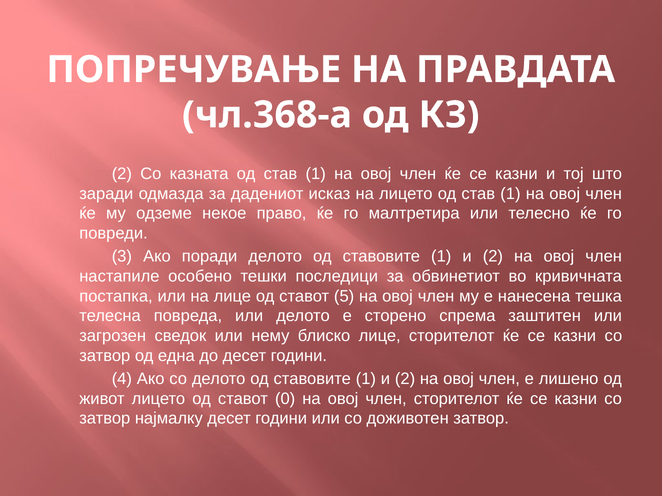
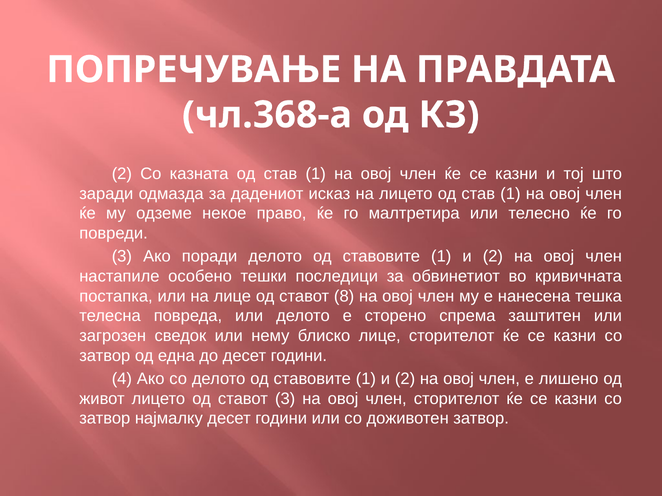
5: 5 -> 8 (344, 296)
ставот 0: 0 -> 3 (285, 399)
